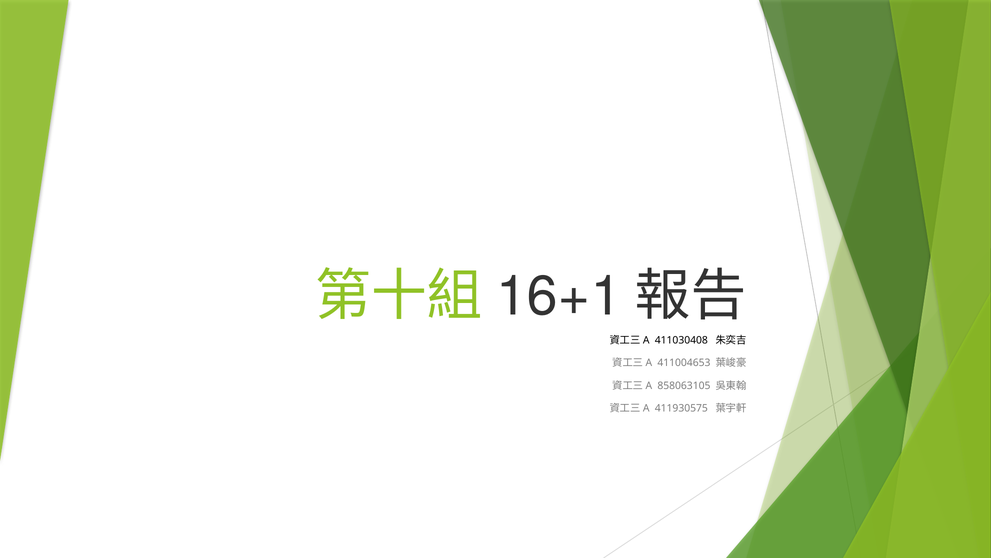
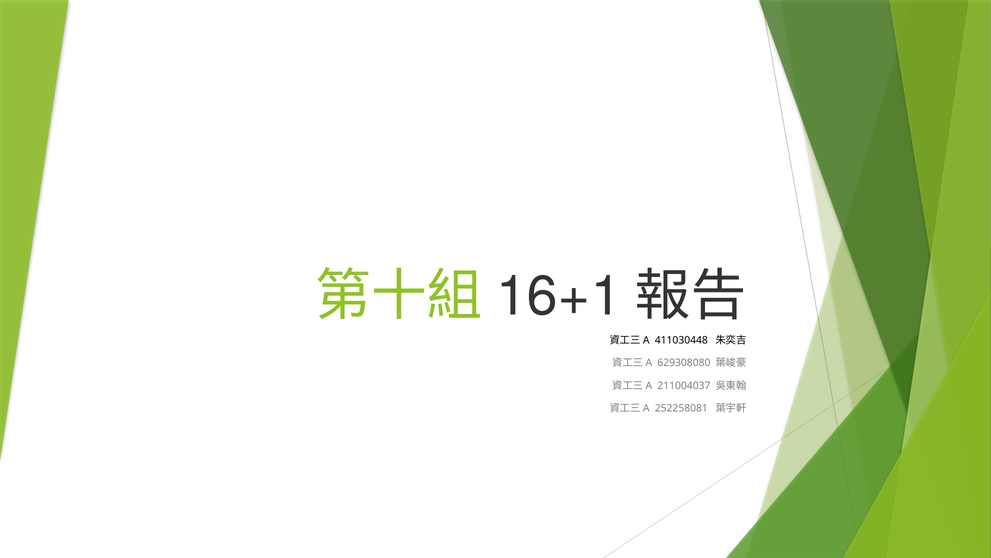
411030408: 411030408 -> 411030448 (681, 340)
411004653: 411004653 -> 629308080 (684, 363)
858063105: 858063105 -> 211004037 (684, 385)
411930575: 411930575 -> 252258081 (681, 408)
